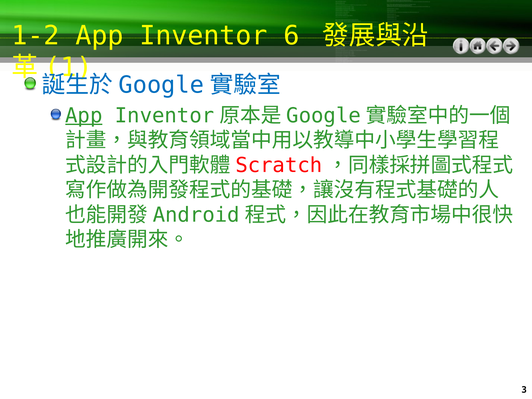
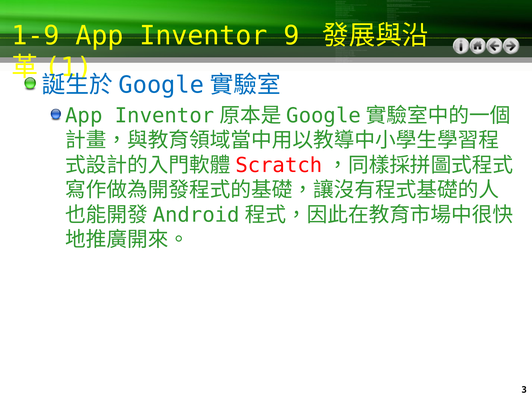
1-2: 1-2 -> 1-9 (36, 36)
6: 6 -> 9 (292, 36)
App underline: present -> none (84, 116)
